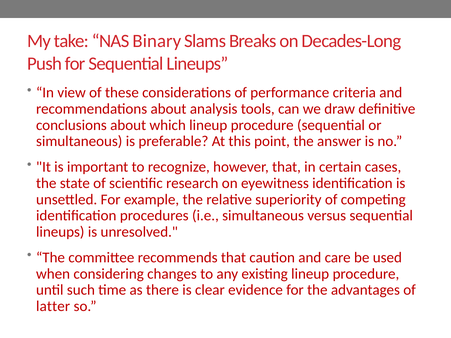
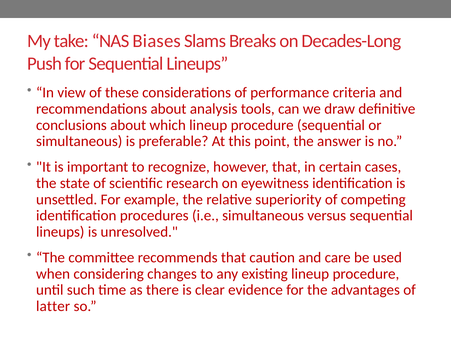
Binary: Binary -> Biases (157, 41)
